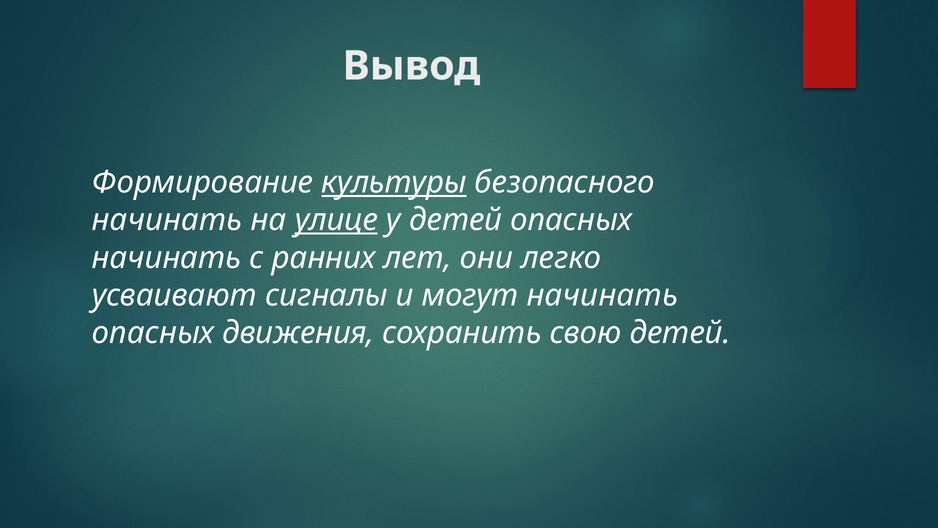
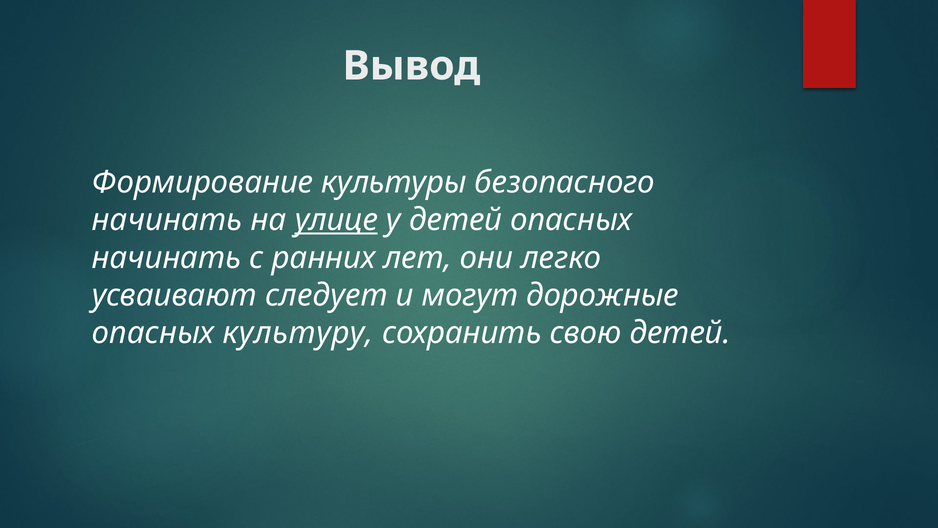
культуры underline: present -> none (394, 182)
сигналы: сигналы -> следует (326, 295)
могут начинать: начинать -> дорожные (603, 295)
движения: движения -> культуру (298, 333)
